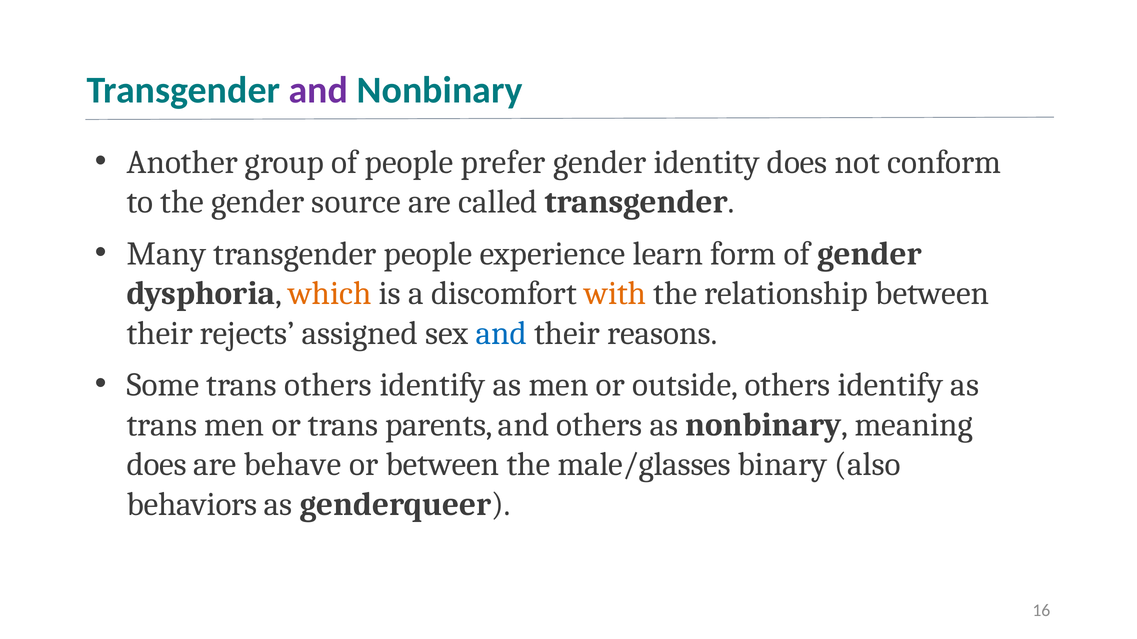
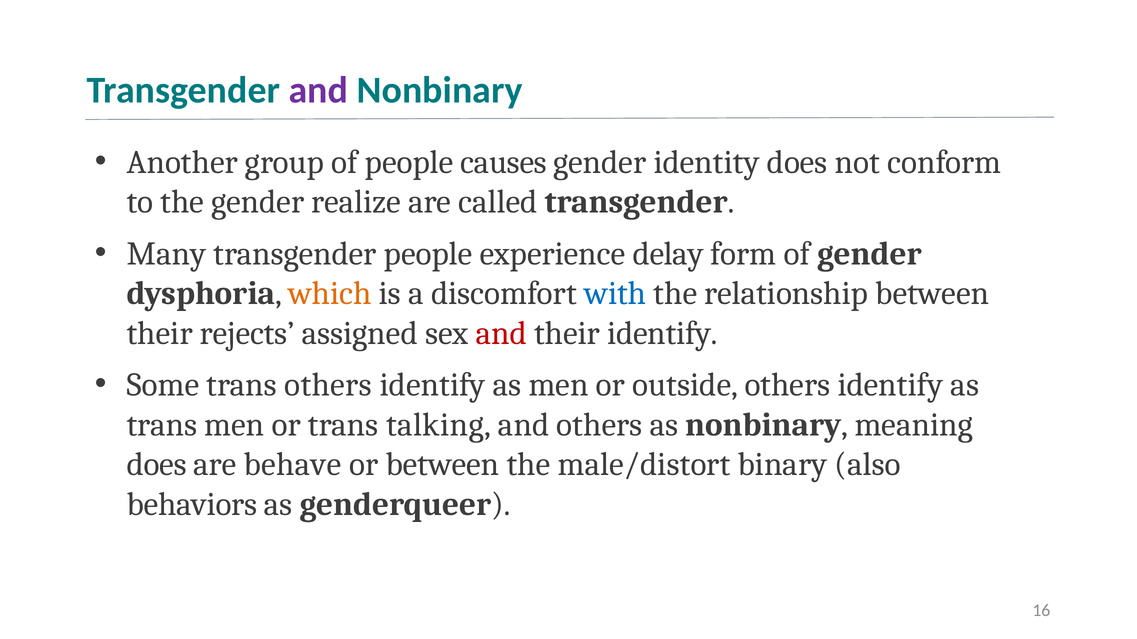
prefer: prefer -> causes (504, 162)
source: source -> realize (356, 202)
learn: learn -> delay (668, 254)
with colour: orange -> blue (615, 294)
and colour: blue -> red (501, 333)
their reasons: reasons -> identify (663, 333)
parents: parents -> talking (438, 425)
male/glasses: male/glasses -> male/distort (644, 465)
